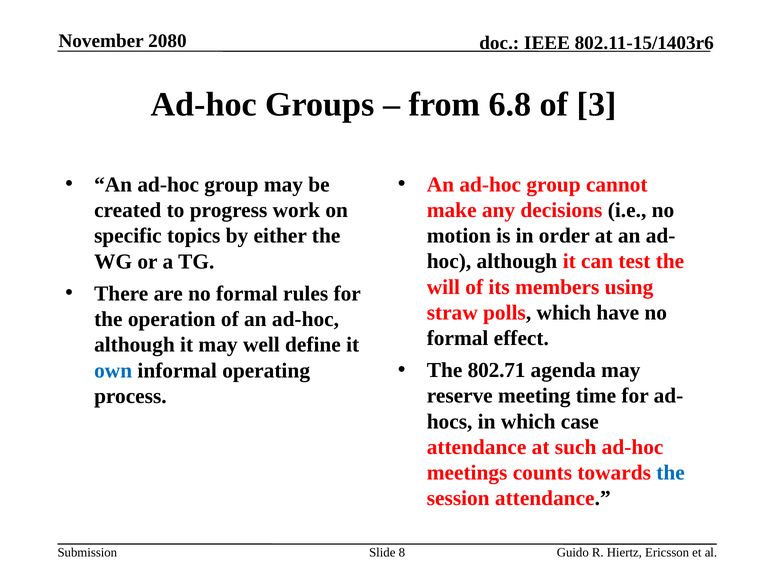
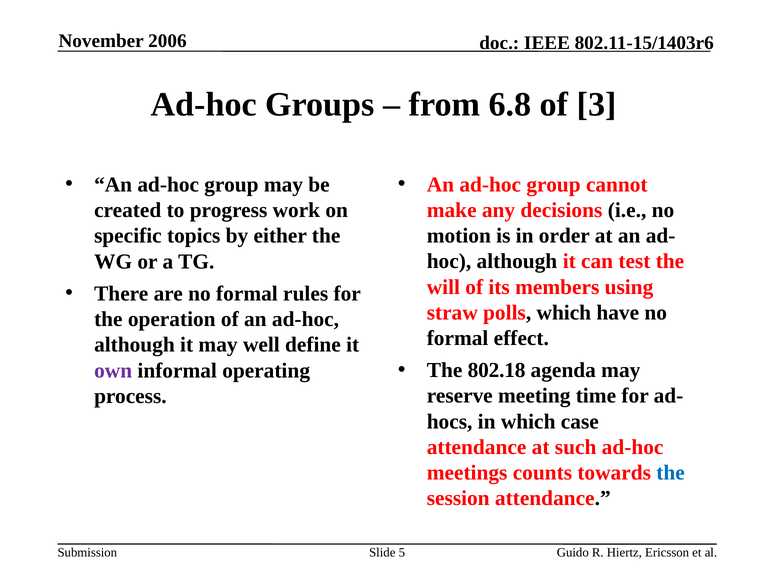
2080: 2080 -> 2006 (167, 41)
802.71: 802.71 -> 802.18 (497, 370)
own colour: blue -> purple (113, 370)
8: 8 -> 5 (402, 552)
